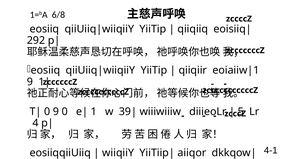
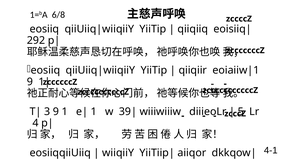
0: 0 -> 3 (47, 112)
9 0: 0 -> 1 (65, 112)
